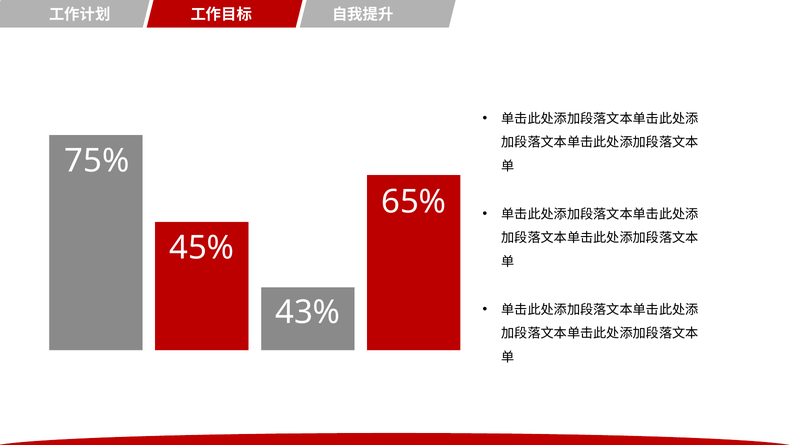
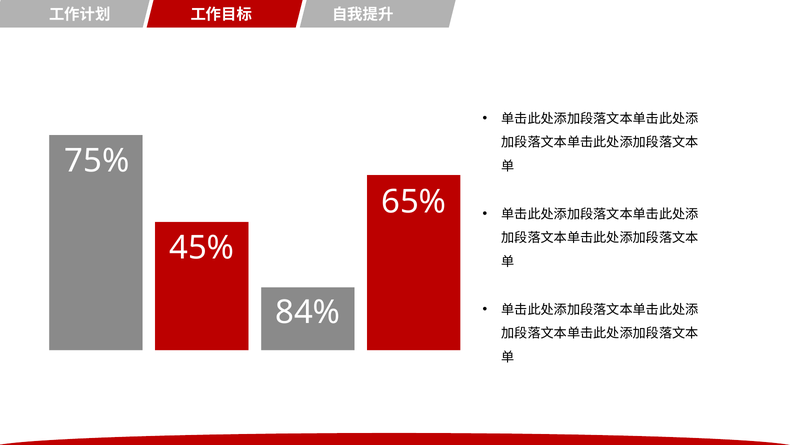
43%: 43% -> 84% (308, 312)
